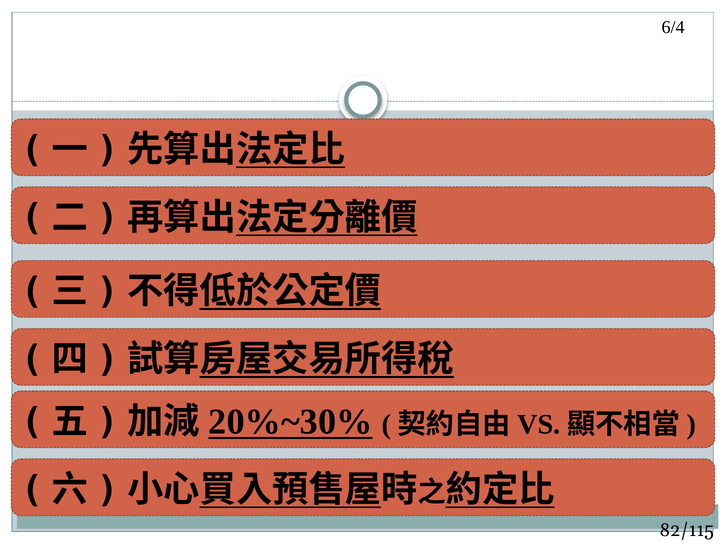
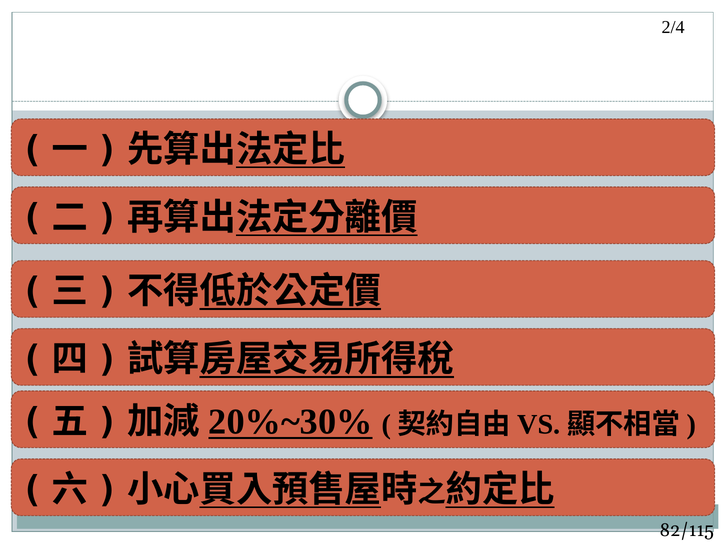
6/4: 6/4 -> 2/4 (673, 27)
